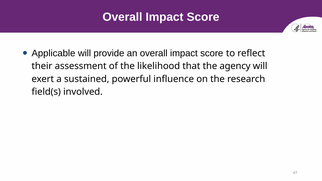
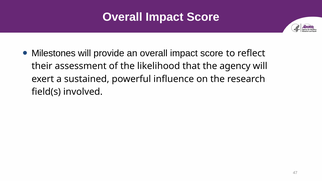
Applicable: Applicable -> Milestones (54, 53)
